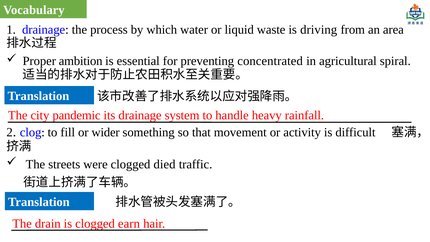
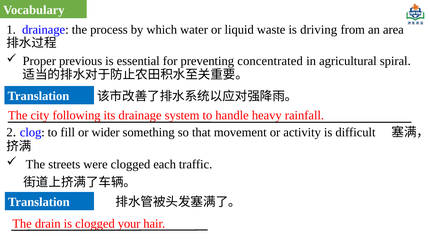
ambition: ambition -> previous (81, 61)
pandemic: pandemic -> following (77, 115)
died: died -> each (165, 164)
earn: earn -> your (129, 224)
